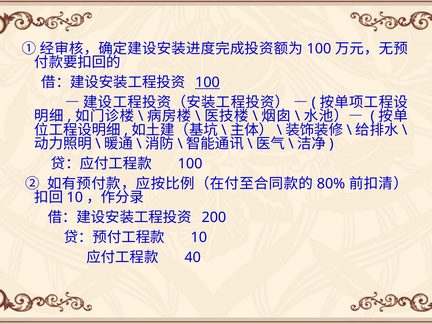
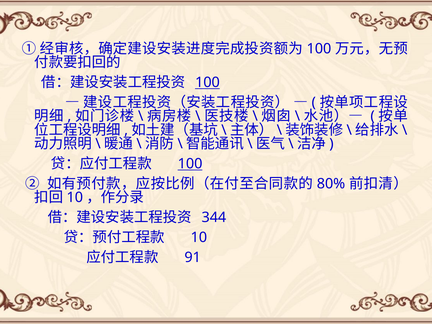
100 underline: none -> present (190, 164)
200: 200 -> 344 (214, 217)
40: 40 -> 91 (193, 257)
